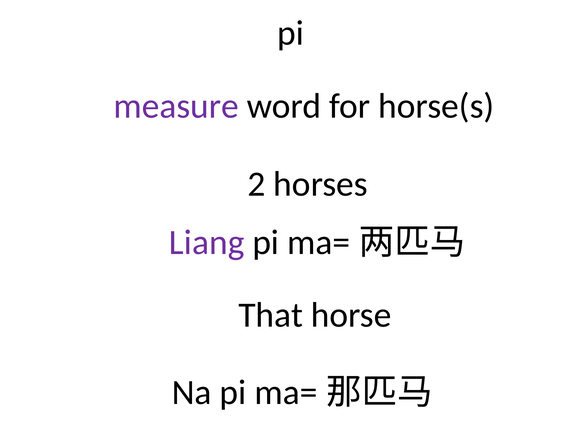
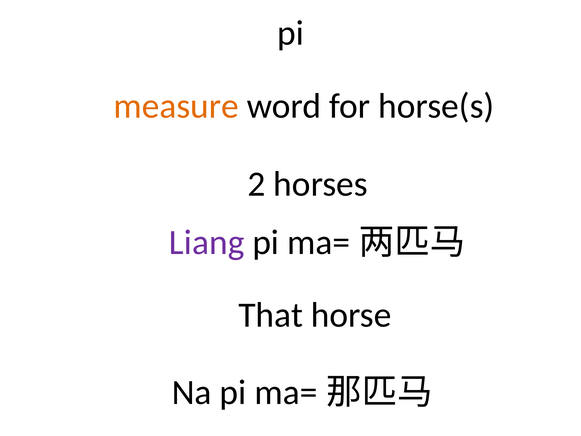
measure colour: purple -> orange (176, 106)
